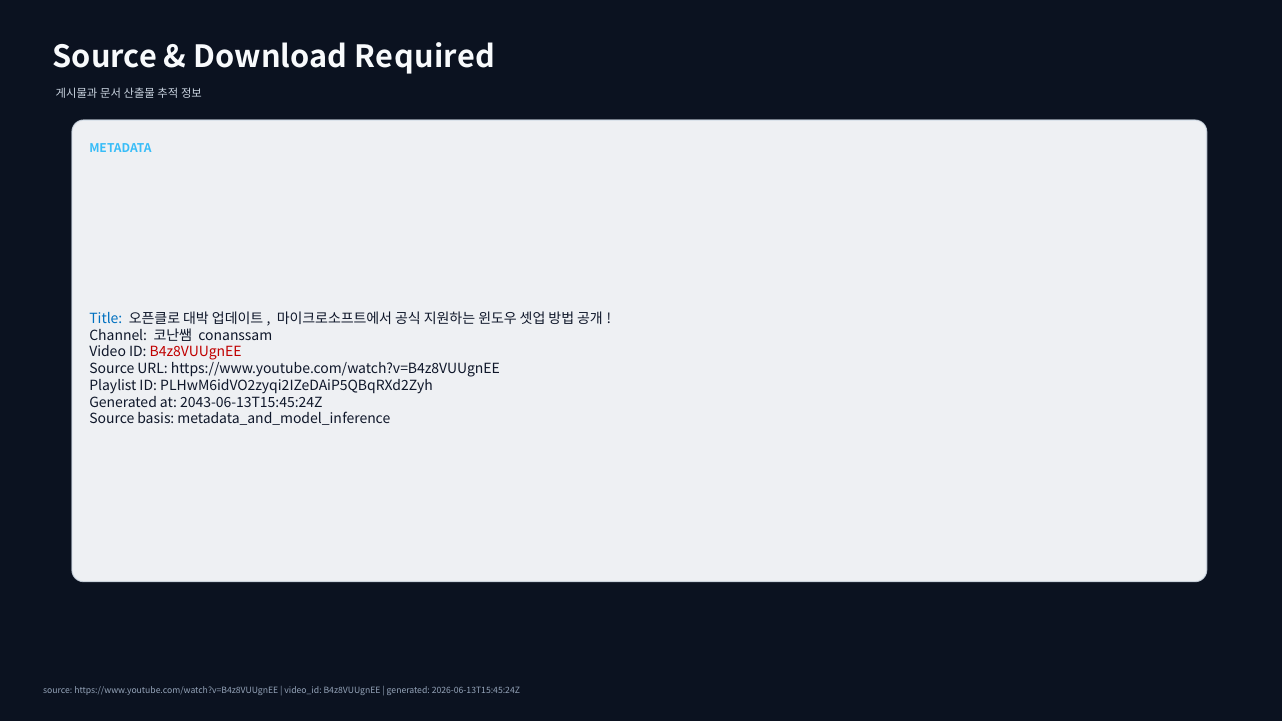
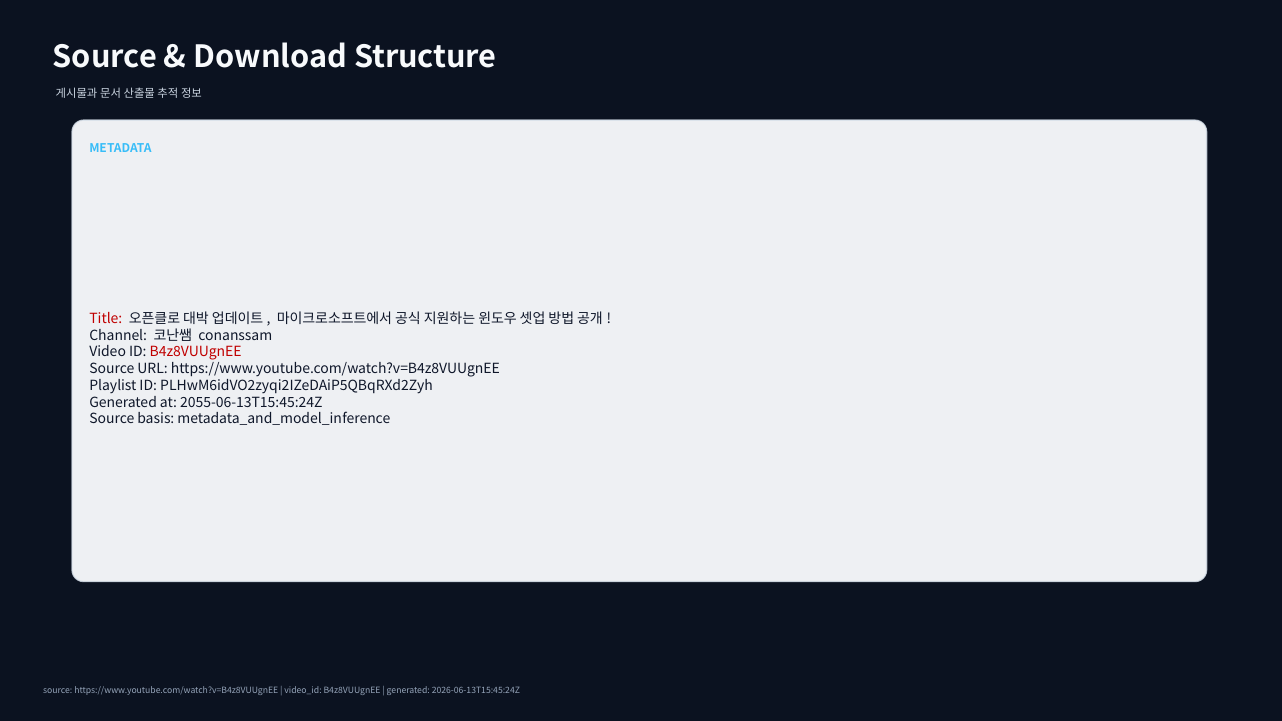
Required: Required -> Structure (425, 57)
Title colour: blue -> red (106, 319)
2043-06-13T15:45:24Z: 2043-06-13T15:45:24Z -> 2055-06-13T15:45:24Z (251, 403)
